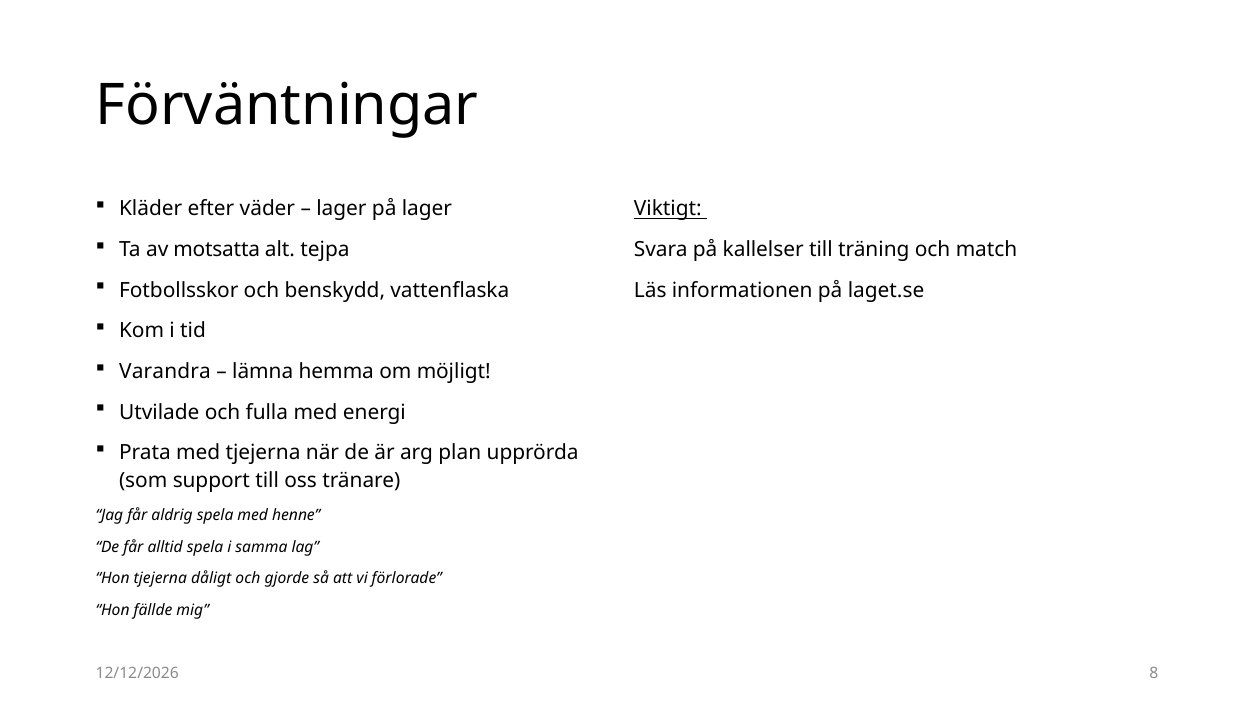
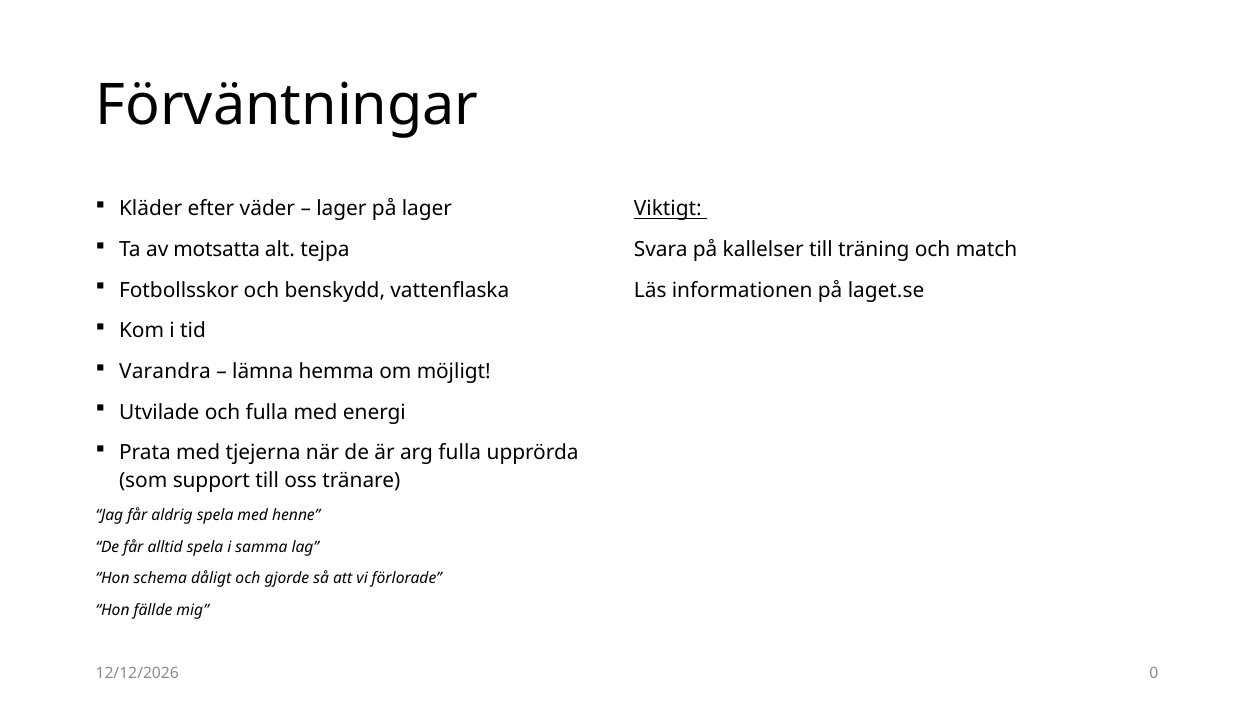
arg plan: plan -> fulla (460, 452)
Hon tjejerna: tjejerna -> schema (160, 578)
8: 8 -> 0 (1154, 672)
